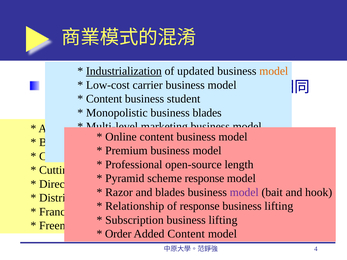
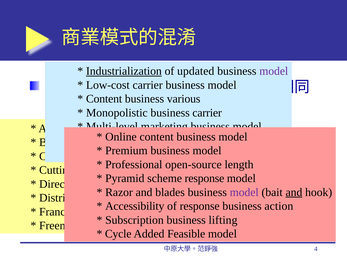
model colour: orange -> purple (274, 71)
business student: student -> various (184, 99)
blades: blades -> carrier (207, 113)
and underline: none -> present (294, 192)
Relationship: Relationship -> Accessibility (135, 206)
lifting: lifting -> action (279, 206)
Order: Order -> Cycle (118, 234)
Added Content: Content -> Feasible (186, 234)
